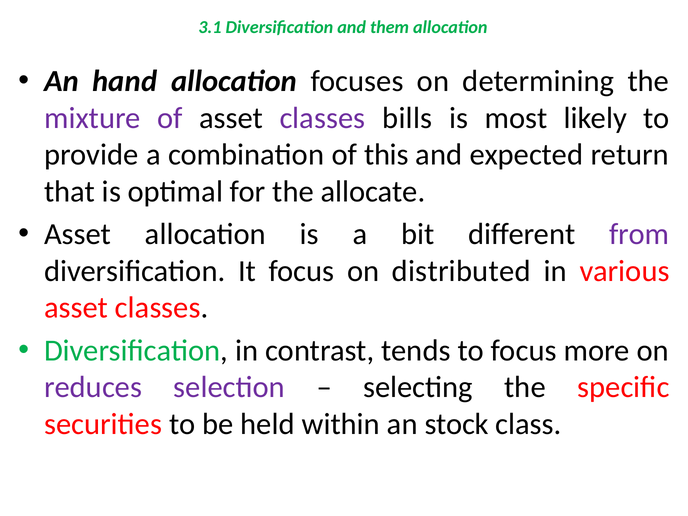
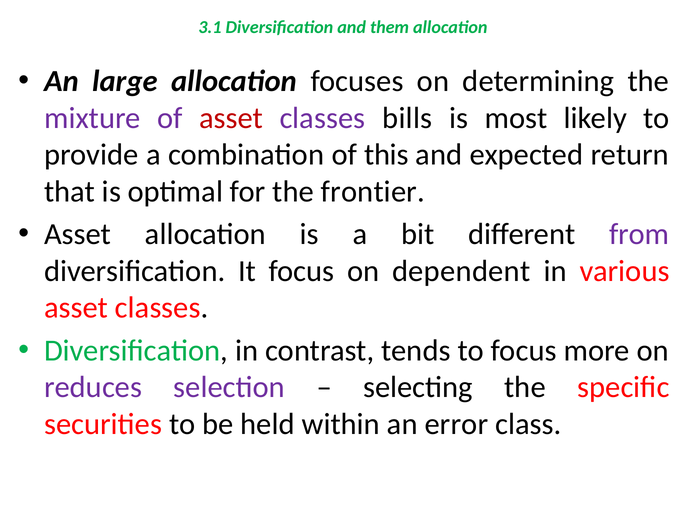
hand: hand -> large (125, 81)
asset colour: black -> red (231, 118)
allocate: allocate -> frontier (373, 191)
distributed: distributed -> dependent (461, 271)
stock: stock -> error (456, 424)
